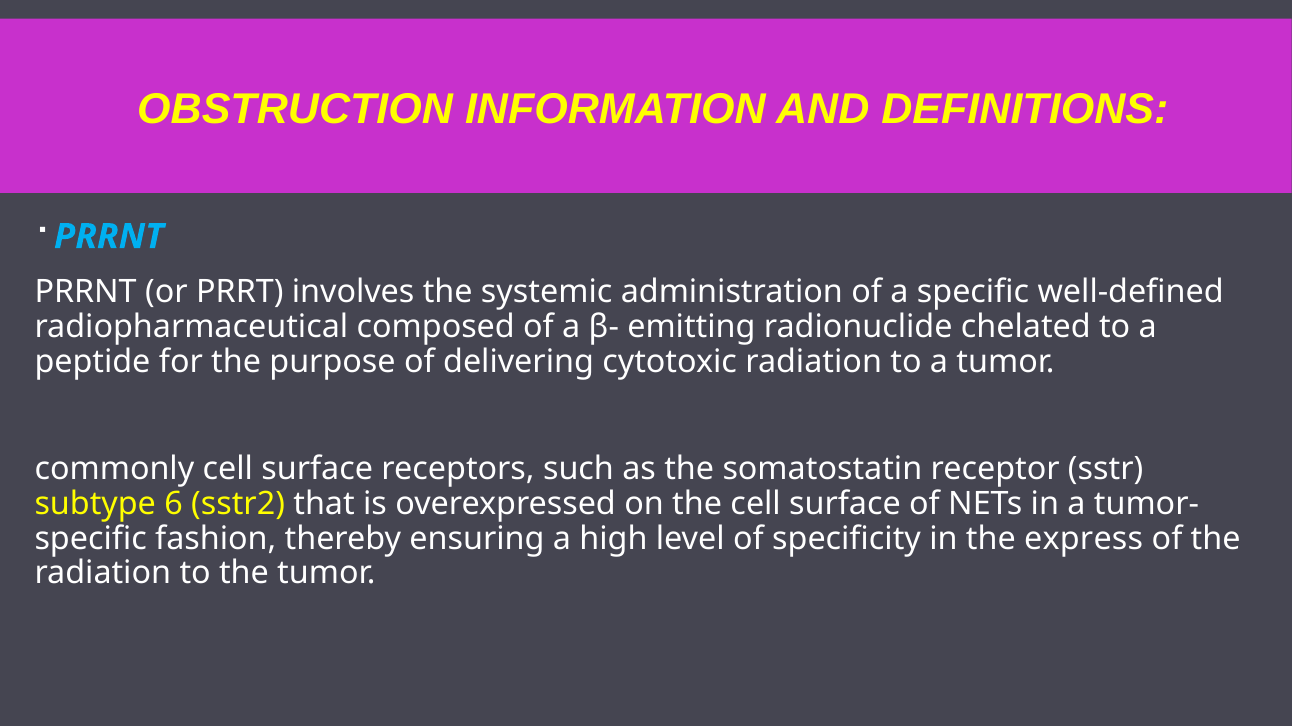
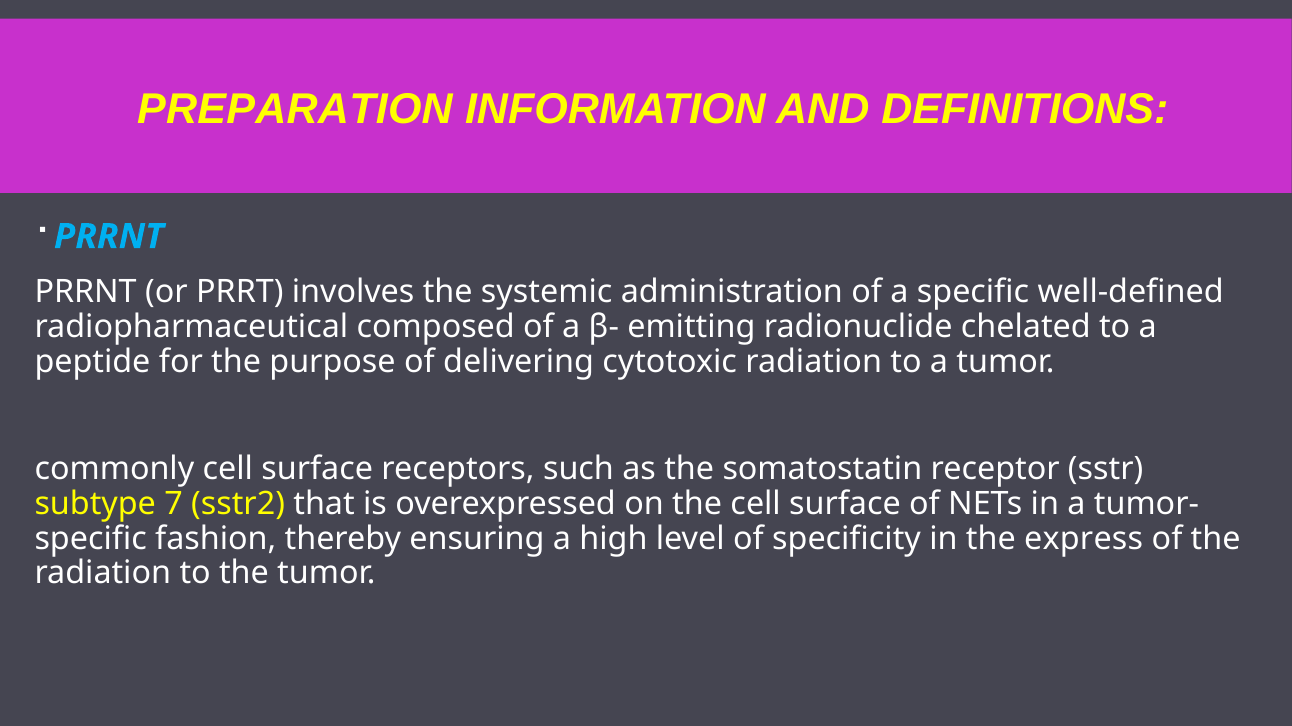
OBSTRUCTION: OBSTRUCTION -> PREPARATION (295, 109)
6: 6 -> 7 (174, 504)
